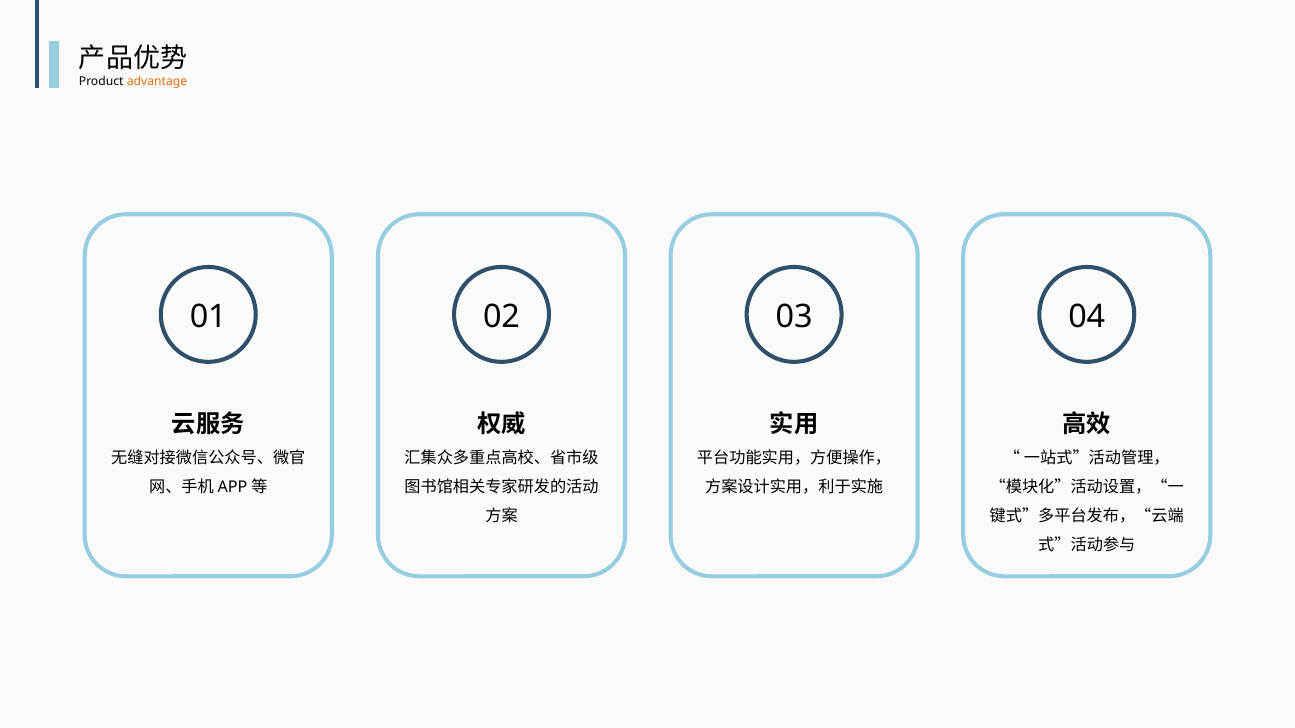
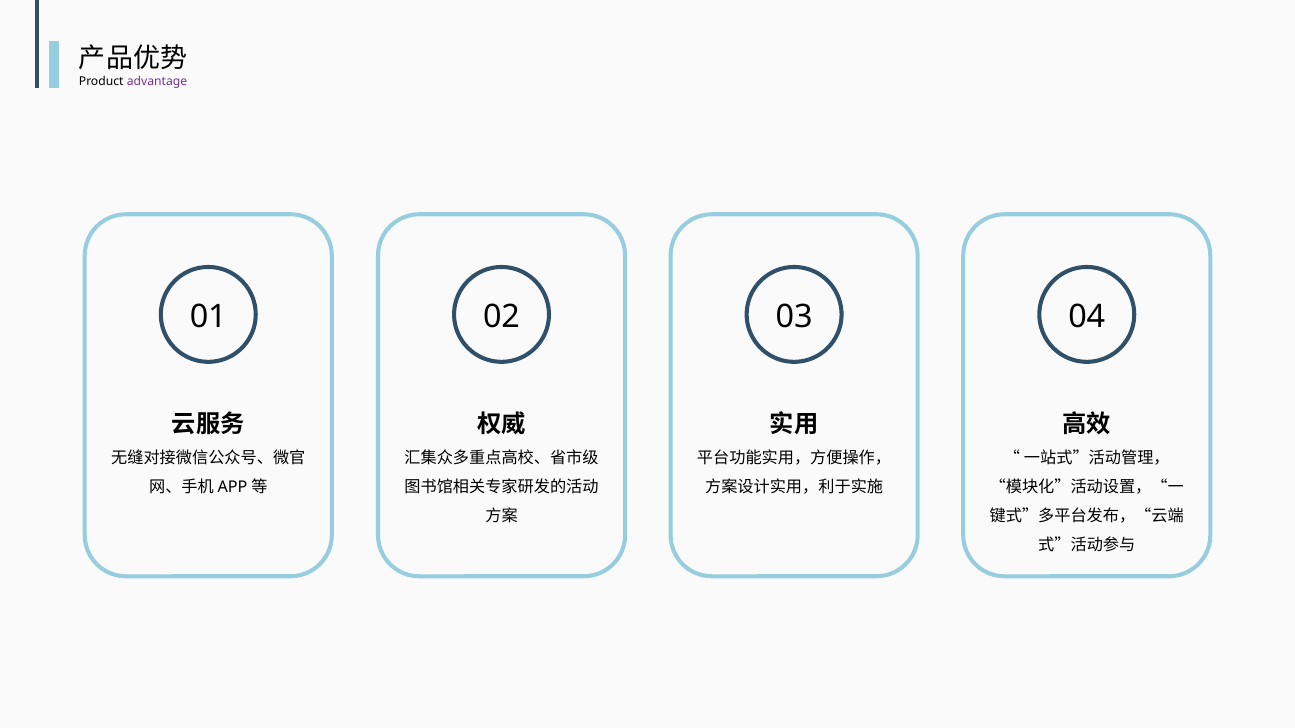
advantage colour: orange -> purple (157, 81)
